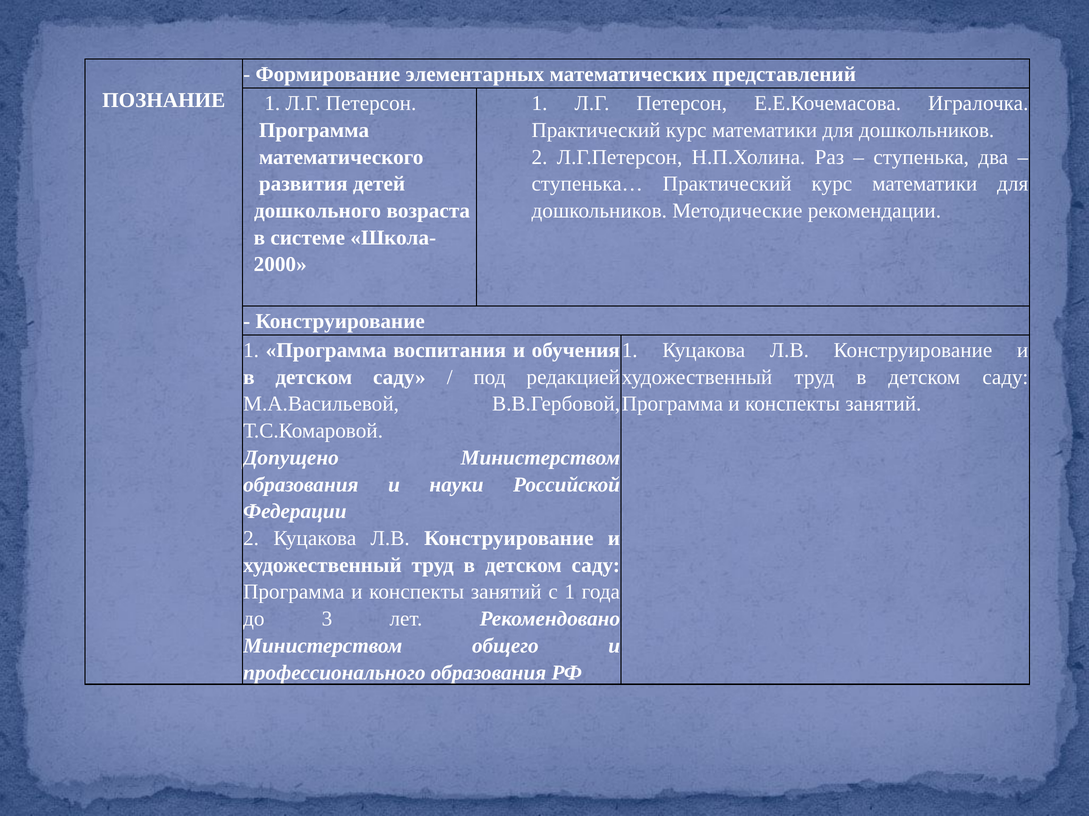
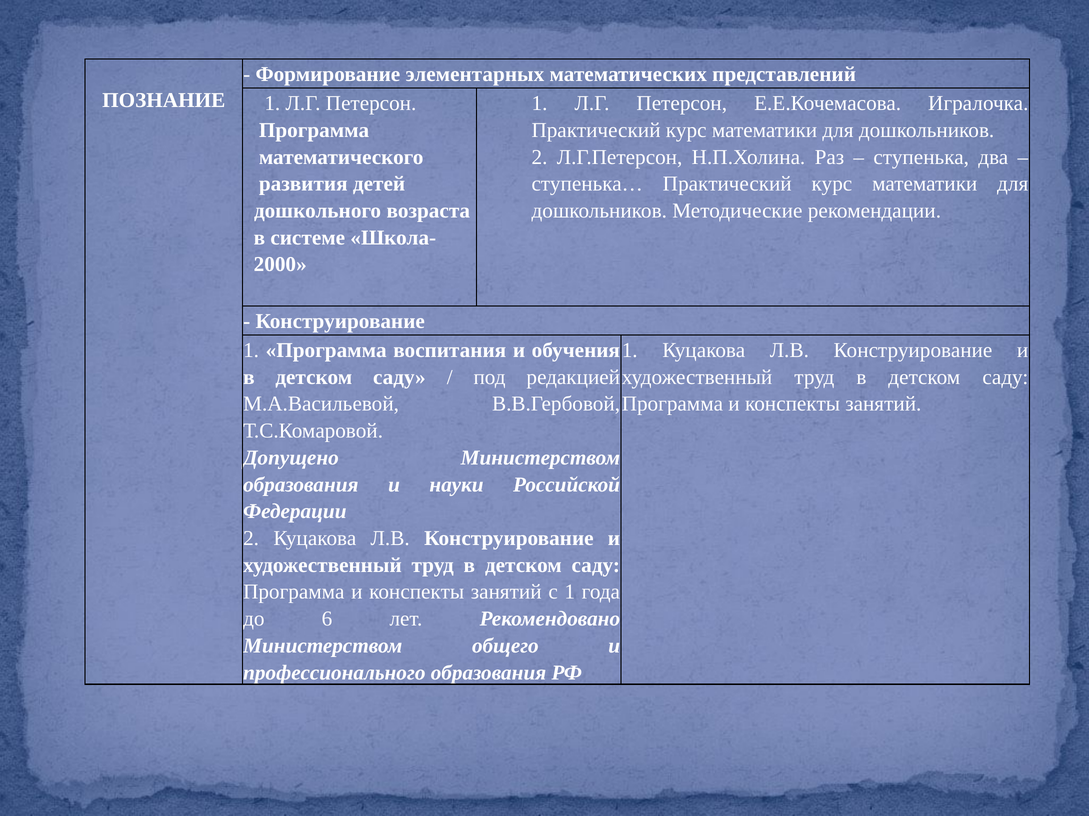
3: 3 -> 6 (327, 619)
